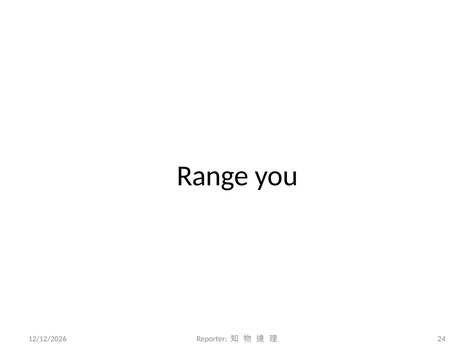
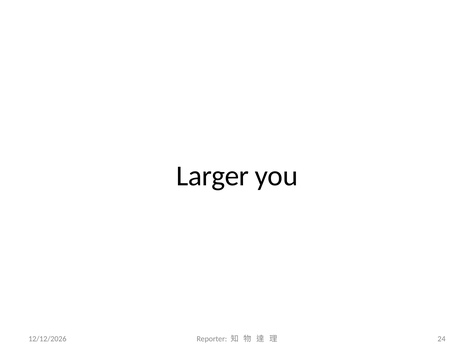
Range: Range -> Larger (213, 176)
